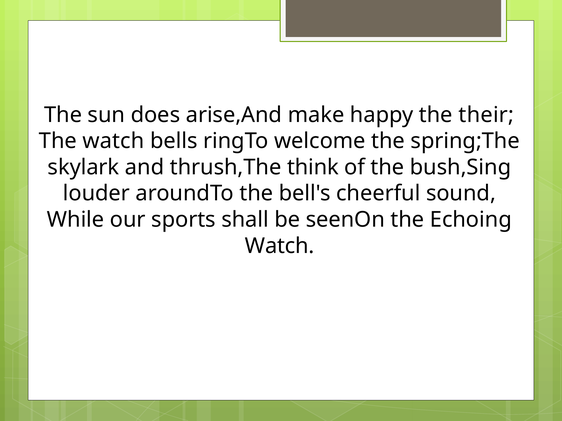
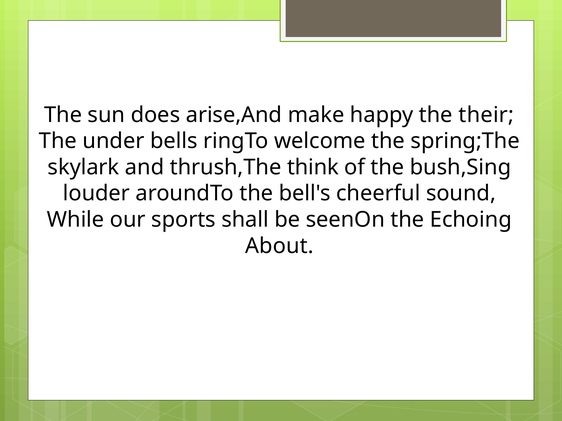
The watch: watch -> under (113, 141)
Watch: Watch -> About (279, 246)
